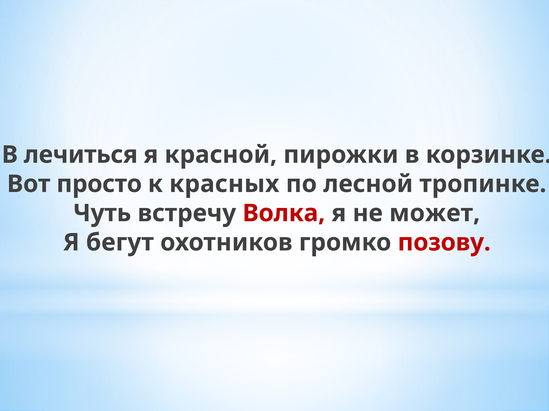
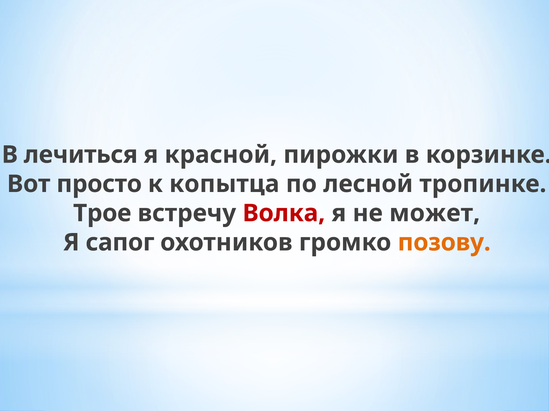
красных: красных -> копытца (224, 184)
Чуть: Чуть -> Трое (102, 214)
бегут: бегут -> сапог (120, 243)
позову colour: red -> orange (444, 243)
